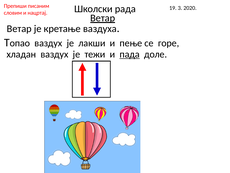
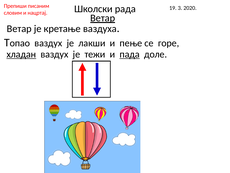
хладан underline: none -> present (21, 54)
